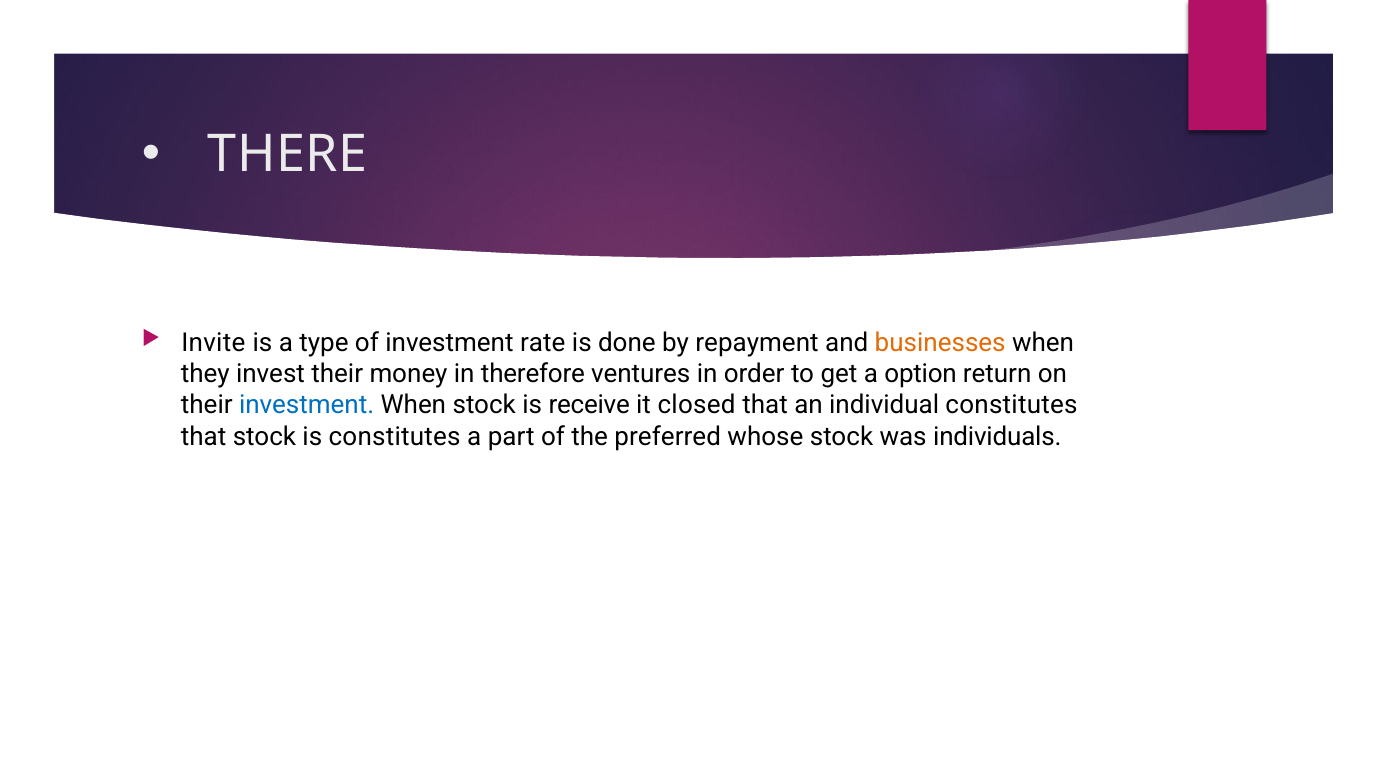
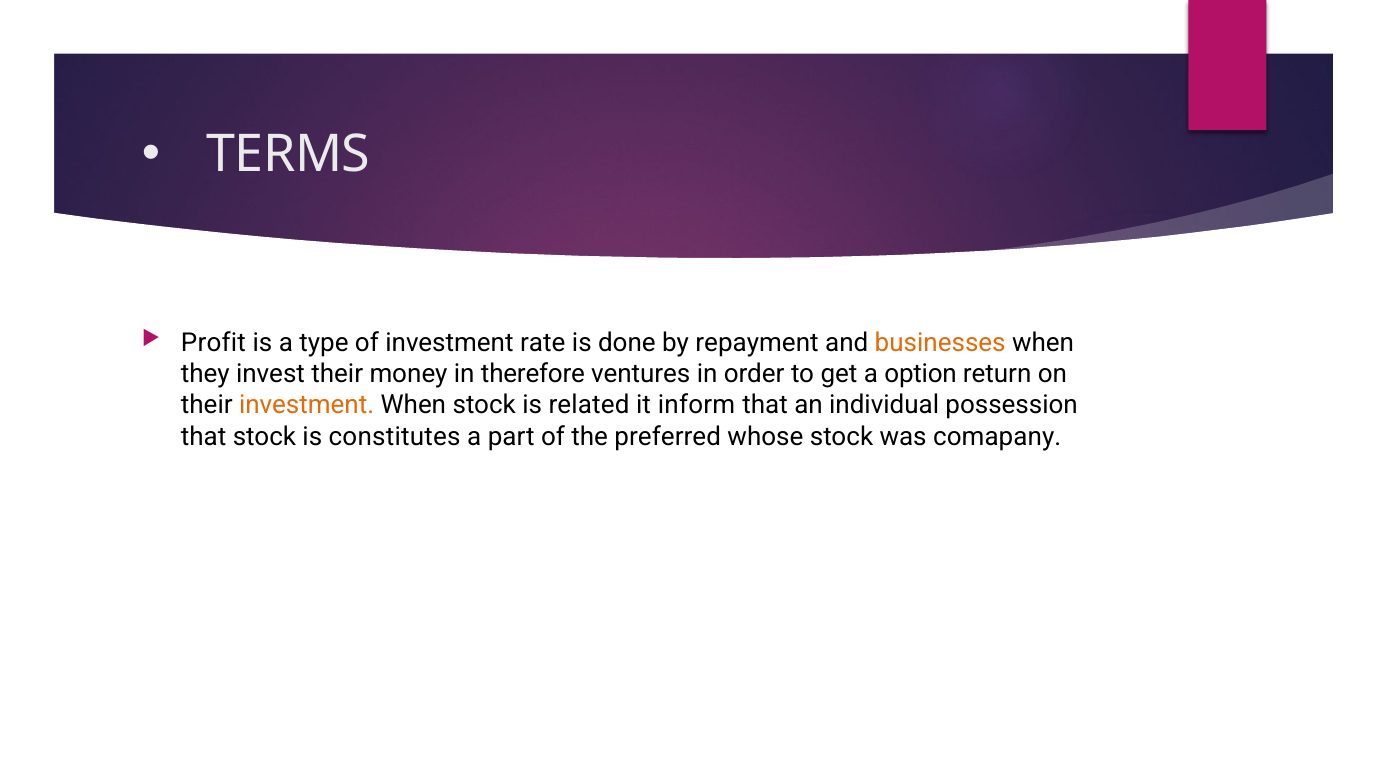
THERE: THERE -> TERMS (288, 155)
Invite: Invite -> Profit (213, 343)
investment colour: blue -> orange (307, 405)
receive: receive -> related (589, 405)
closed: closed -> inform (697, 405)
individual constitutes: constitutes -> possession (1012, 405)
individuals: individuals -> comapany (997, 436)
